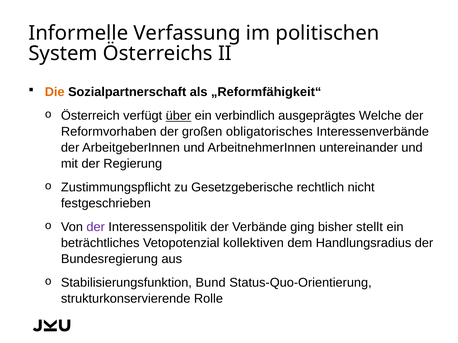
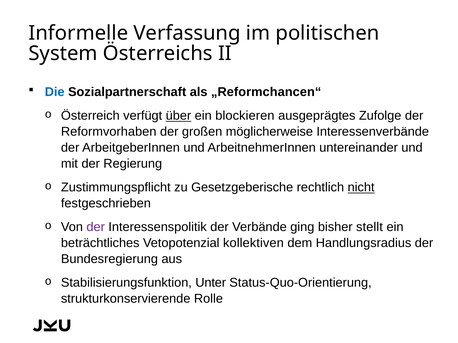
Die colour: orange -> blue (55, 92)
„Reformfähigkeit“: „Reformfähigkeit“ -> „Reformchancen“ (266, 92)
verbindlich: verbindlich -> blockieren (245, 116)
Welche: Welche -> Zufolge (380, 116)
obligatorisches: obligatorisches -> möglicherweise (269, 132)
nicht underline: none -> present (361, 188)
Bund: Bund -> Unter (211, 283)
